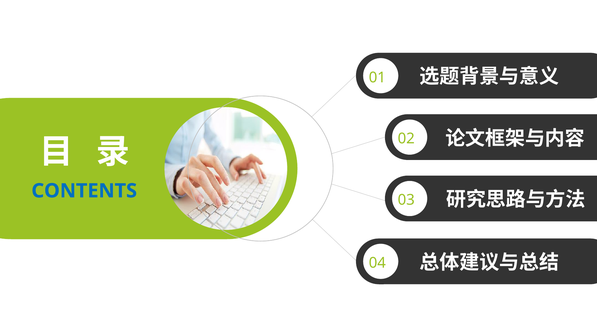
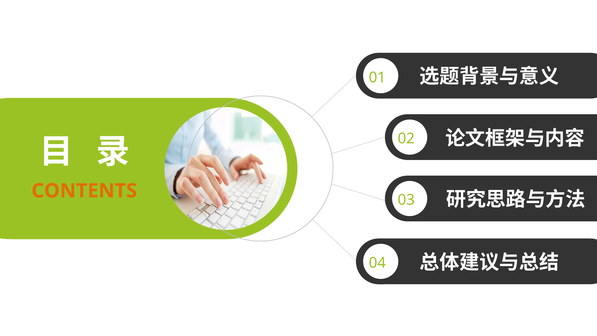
CONTENTS colour: blue -> orange (84, 191)
